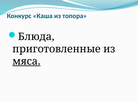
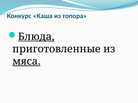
Блюда underline: none -> present (36, 37)
